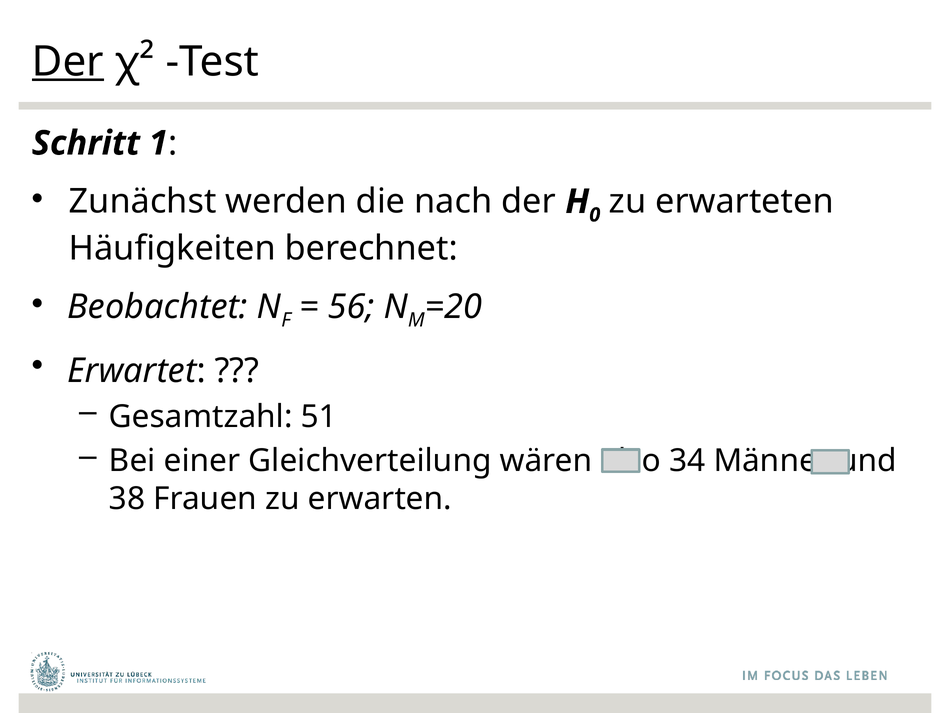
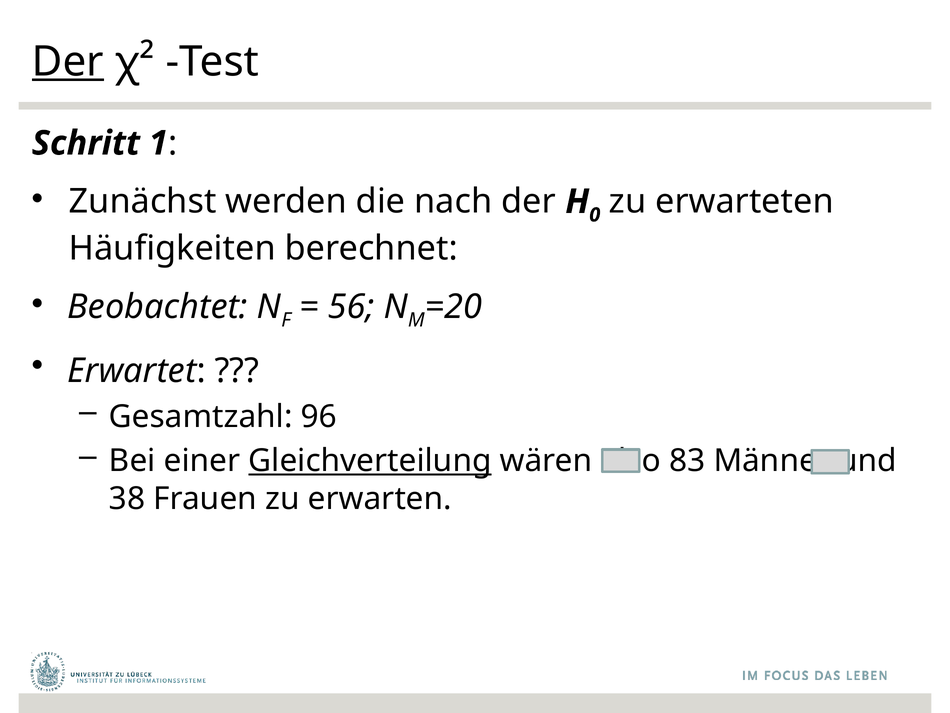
51: 51 -> 96 (319, 416)
Gleichverteilung underline: none -> present (370, 461)
34: 34 -> 83 (687, 461)
